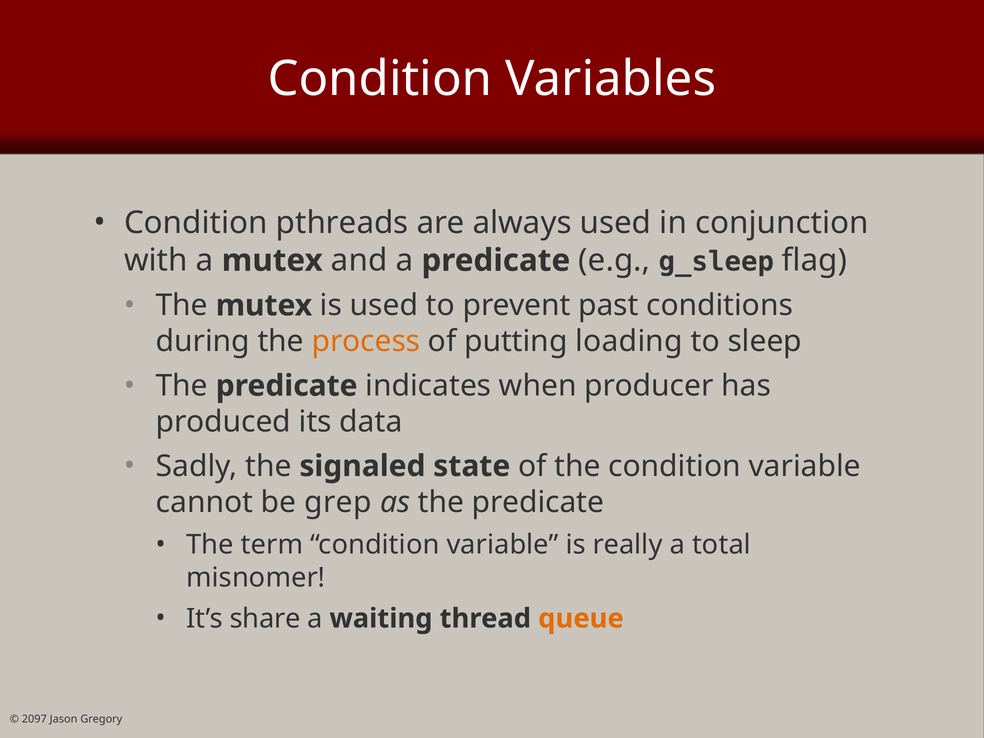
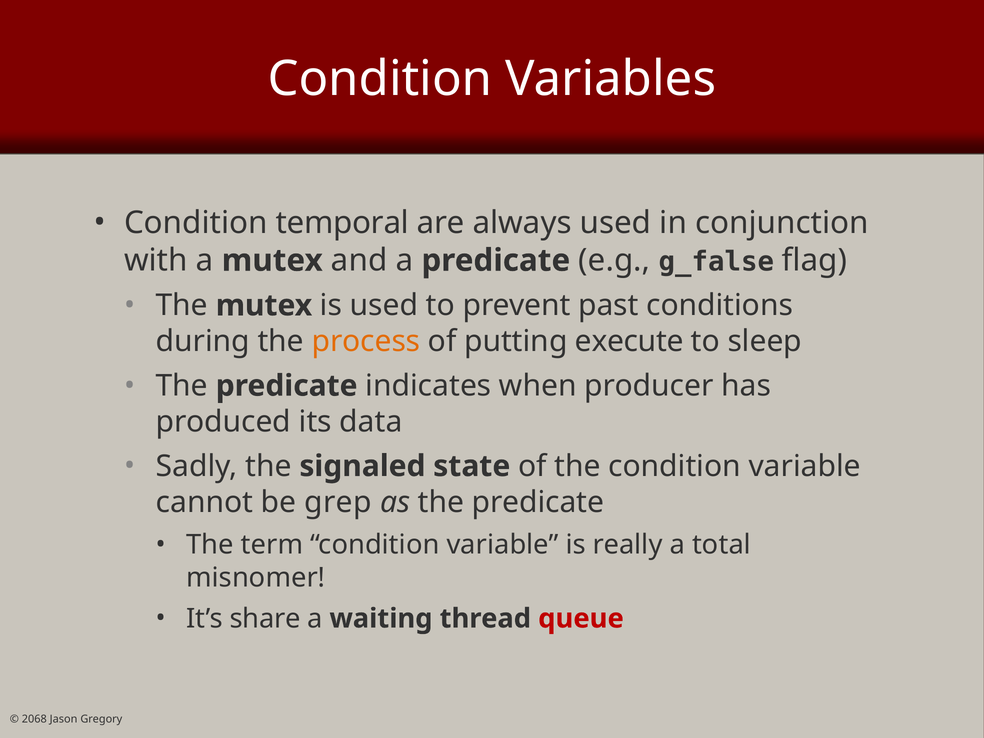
pthreads: pthreads -> temporal (342, 223)
g_sleep: g_sleep -> g_false (716, 262)
loading: loading -> execute (629, 342)
queue colour: orange -> red (581, 619)
2097: 2097 -> 2068 (34, 719)
